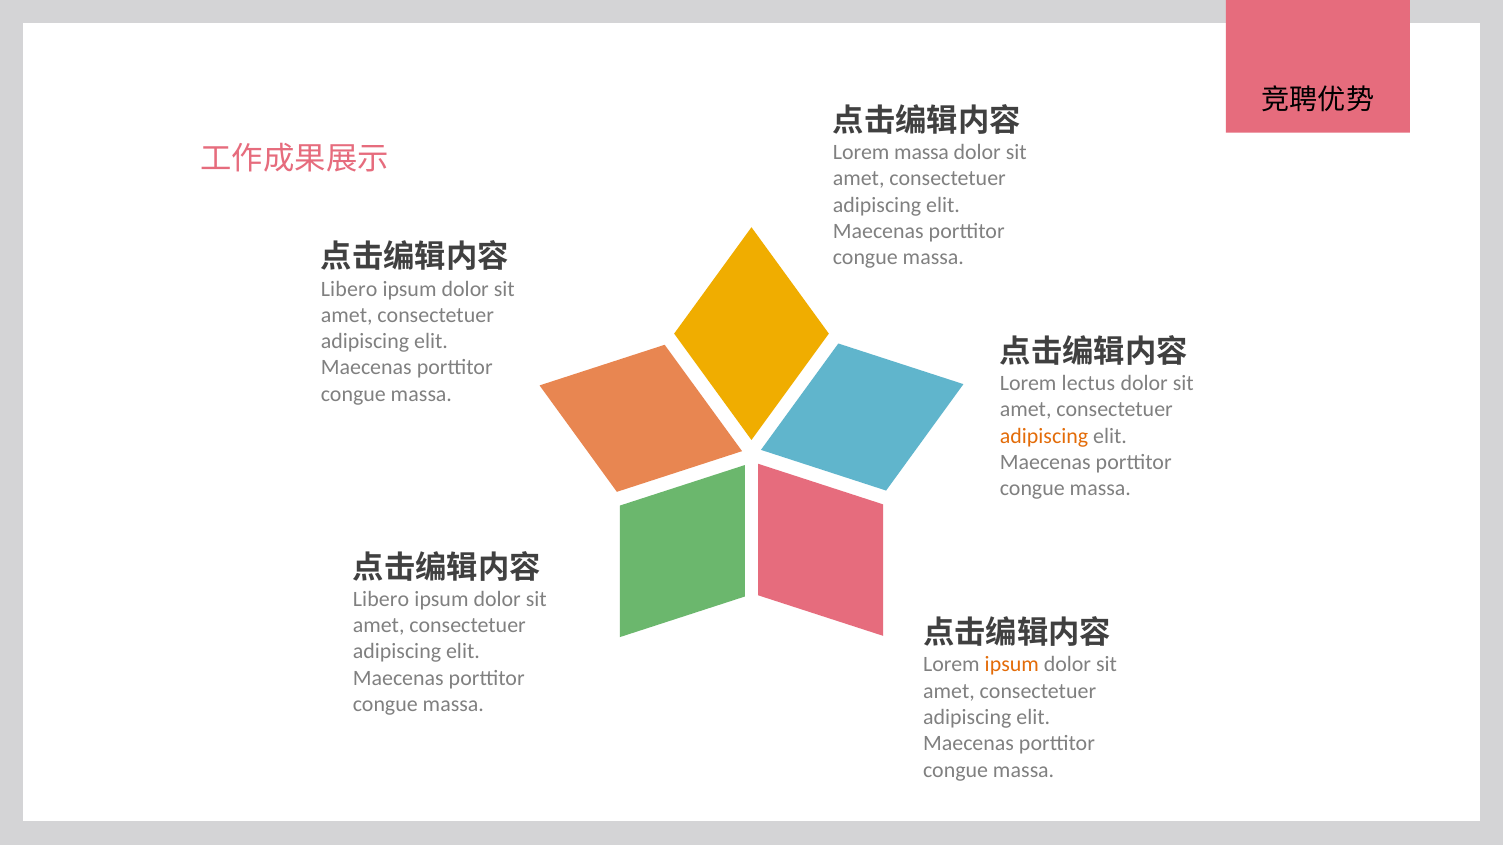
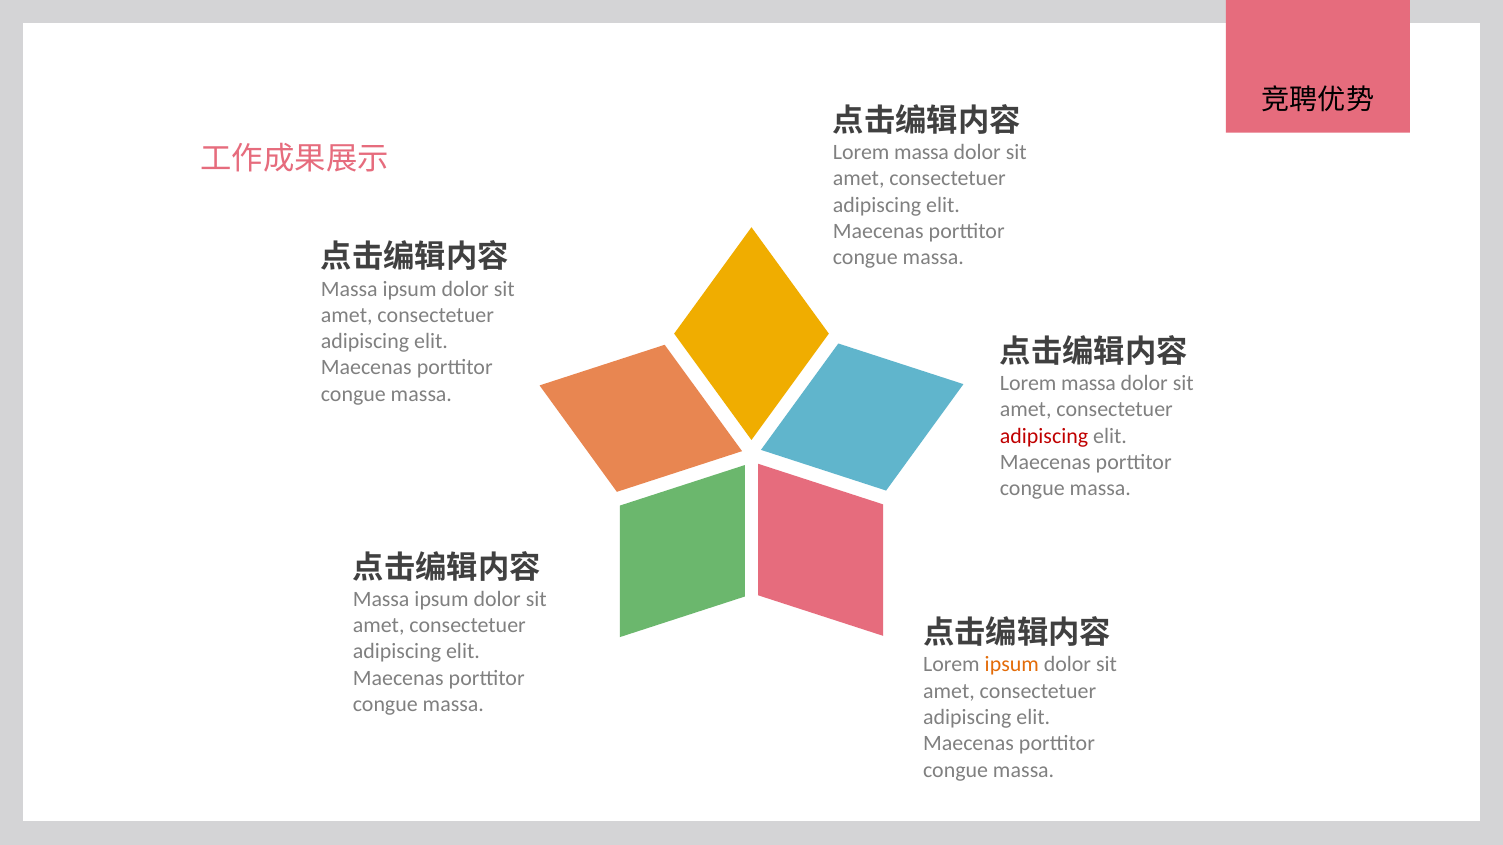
Libero: Libero -> Massa (349, 289)
lectus: lectus -> massa (1089, 383)
adipiscing colour: orange -> red (1044, 436)
Libero: Libero -> Massa (381, 599)
